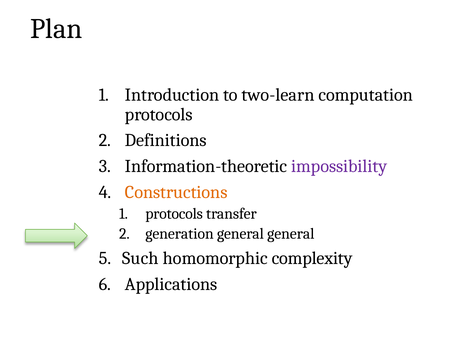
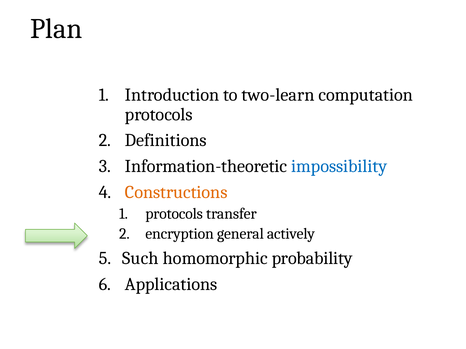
impossibility colour: purple -> blue (339, 167)
generation: generation -> encryption (180, 234)
general general: general -> actively (291, 234)
complexity: complexity -> probability (312, 259)
